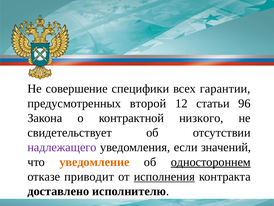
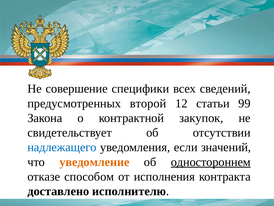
гарантии: гарантии -> сведений (225, 89)
96: 96 -> 99 (244, 103)
низкого: низкого -> закупок (201, 118)
надлежащего colour: purple -> blue (62, 147)
приводит: приводит -> способом (89, 176)
исполнения underline: present -> none (164, 176)
